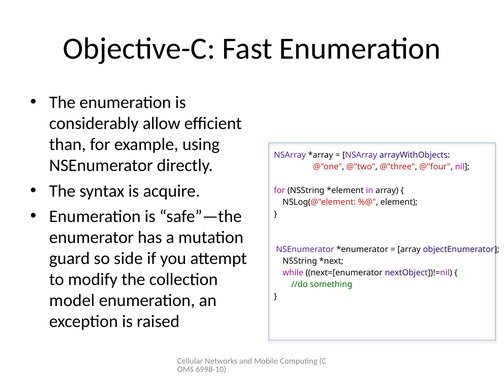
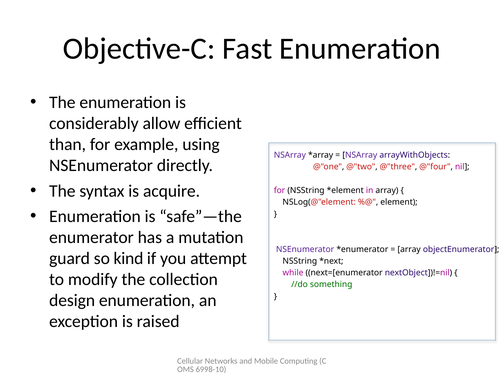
side: side -> kind (128, 258)
model: model -> design (72, 300)
